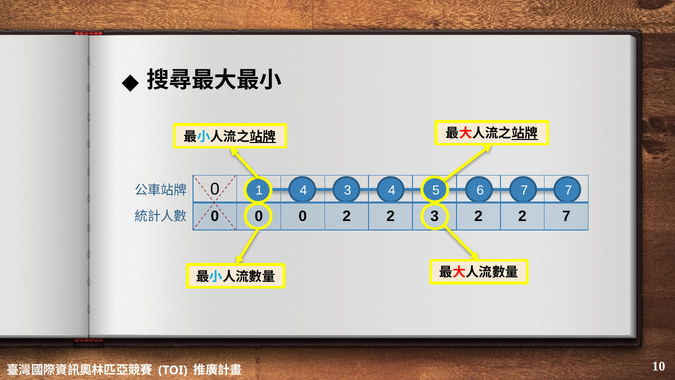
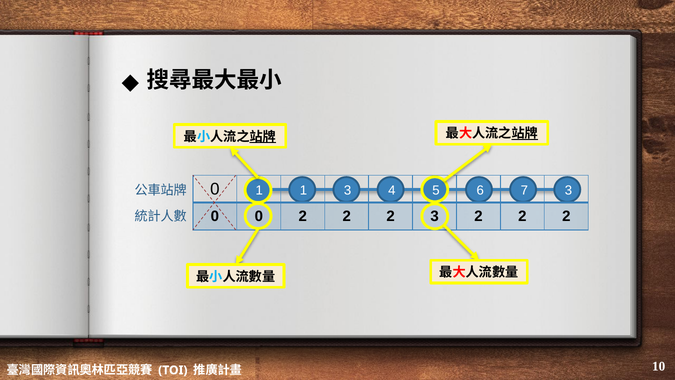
1 4: 4 -> 1 (303, 190)
7 7: 7 -> 3 (568, 190)
0: 0 -> 2 (303, 216)
7: 7 -> 2 (566, 216)
